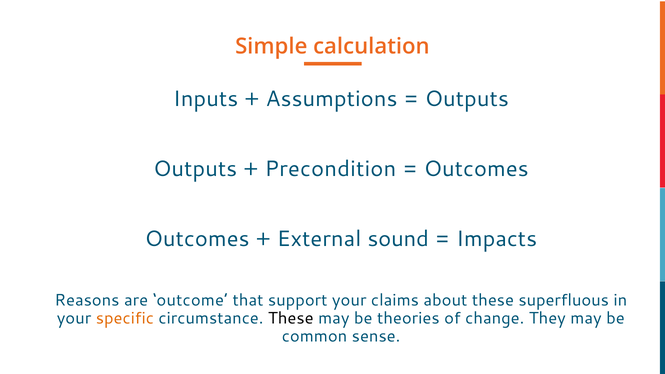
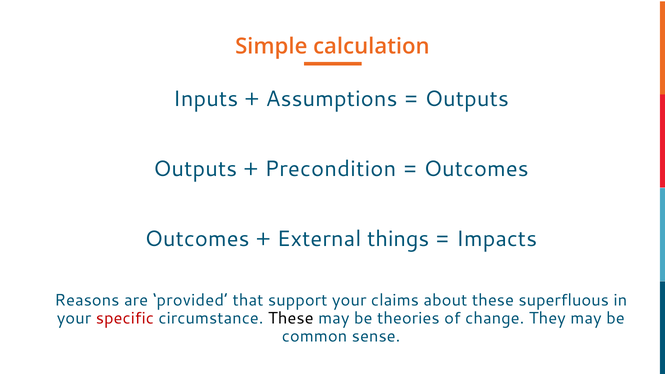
sound: sound -> things (398, 239)
outcome: outcome -> provided (190, 300)
specific colour: orange -> red (125, 318)
